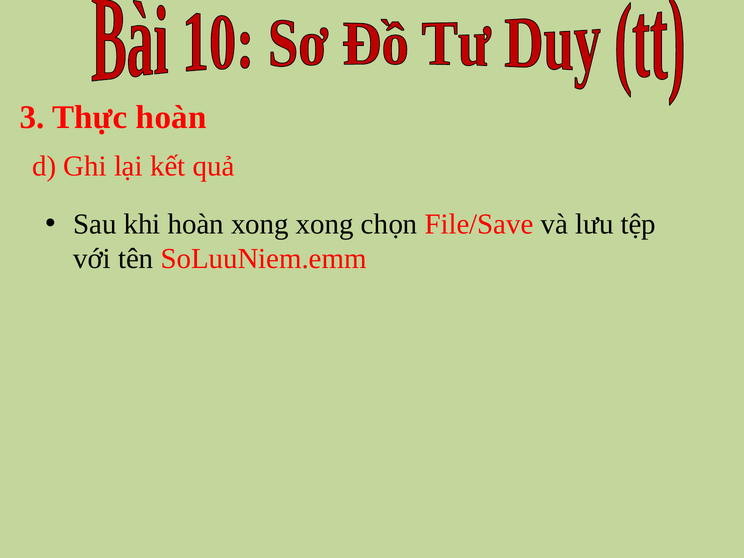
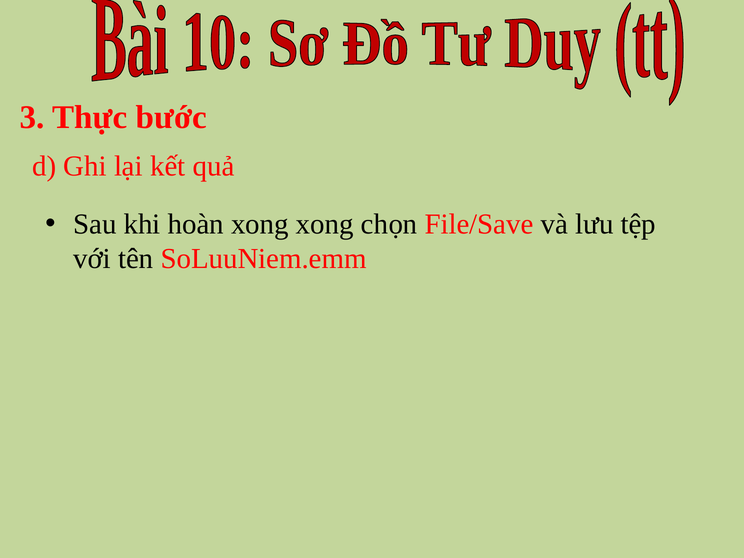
Thực hoàn: hoàn -> bước (171, 117)
